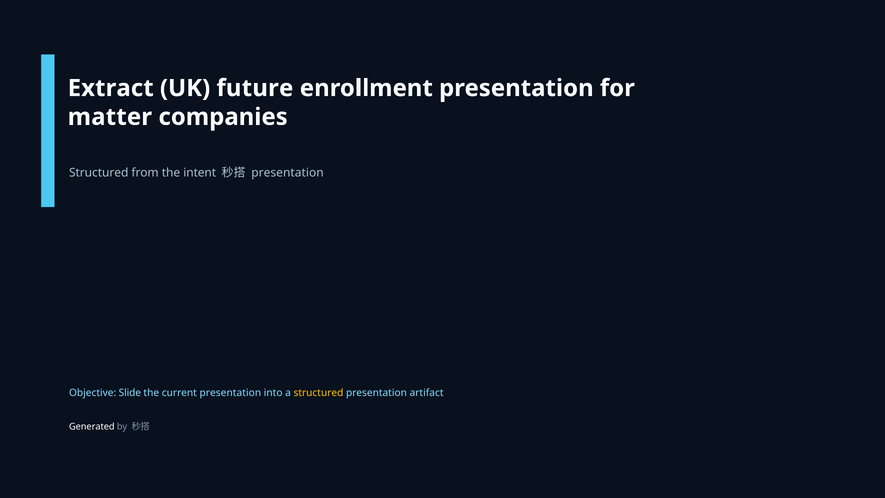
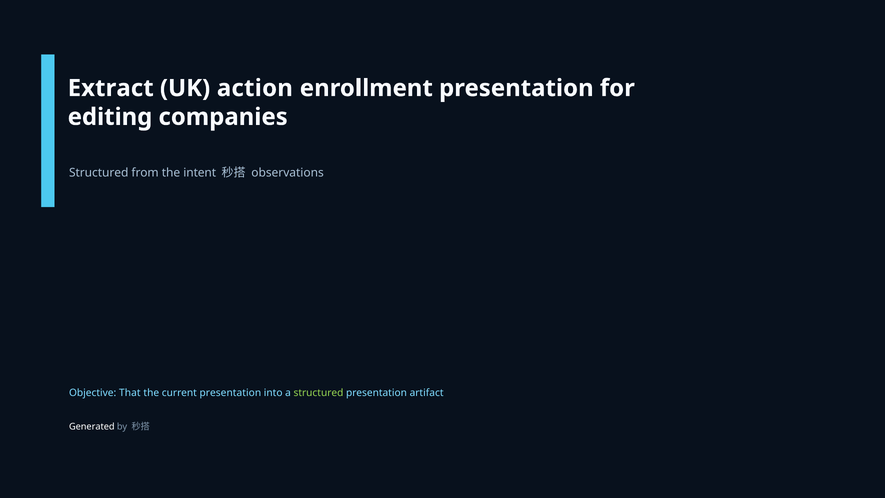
future: future -> action (255, 88)
matter: matter -> editing (110, 117)
presentation: presentation -> observations (288, 173)
Slide: Slide -> That (130, 393)
structured colour: yellow -> light green (318, 393)
